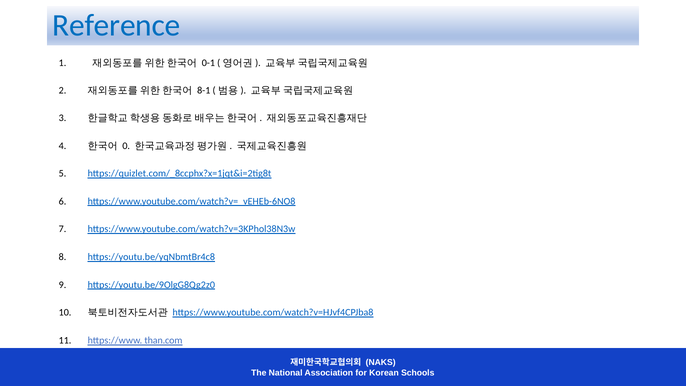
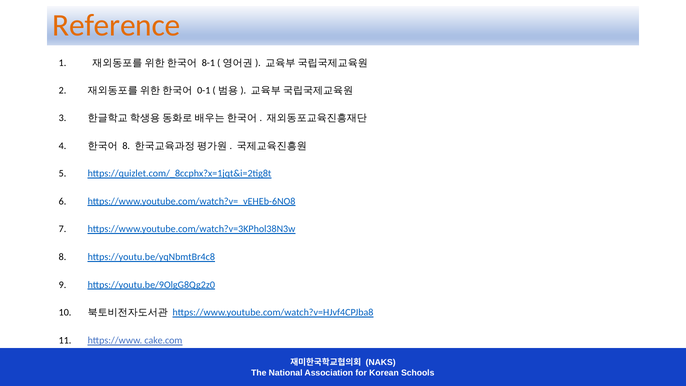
Reference colour: blue -> orange (116, 25)
0-1: 0-1 -> 8-1 (208, 63)
8-1: 8-1 -> 0-1 (204, 91)
0: 0 -> 8 (126, 146)
than.com: than.com -> cake.com (163, 340)
